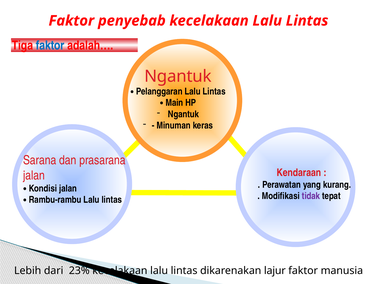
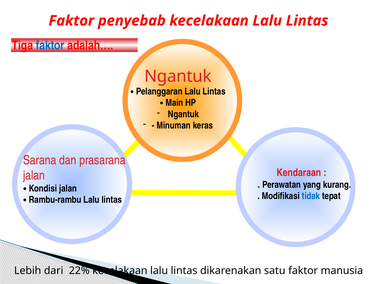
tidak colour: purple -> blue (311, 196)
23%: 23% -> 22% (79, 270)
lajur: lajur -> satu (275, 270)
